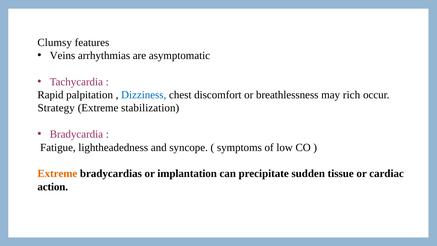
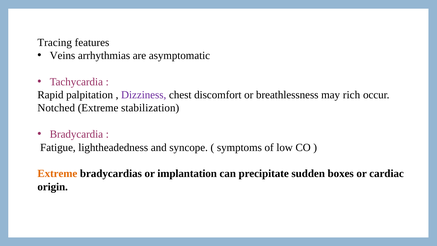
Clumsy: Clumsy -> Tracing (55, 42)
Dizziness colour: blue -> purple (144, 95)
Strategy: Strategy -> Notched (56, 108)
tissue: tissue -> boxes (341, 174)
action: action -> origin (53, 187)
